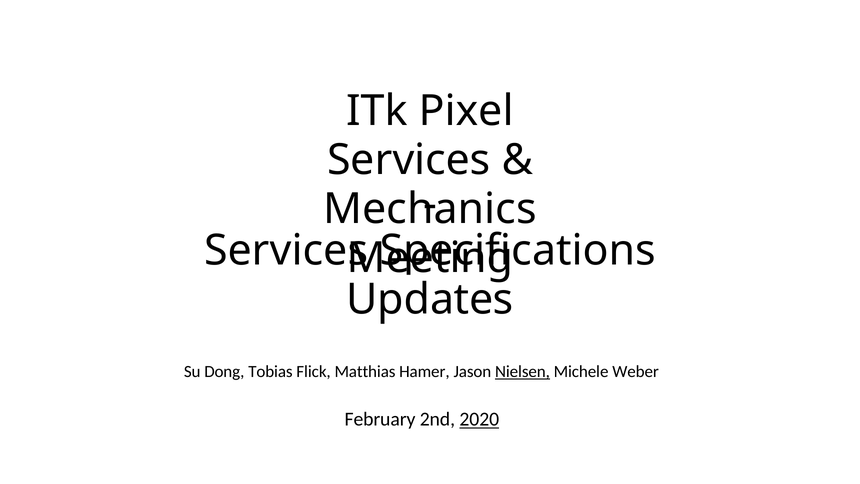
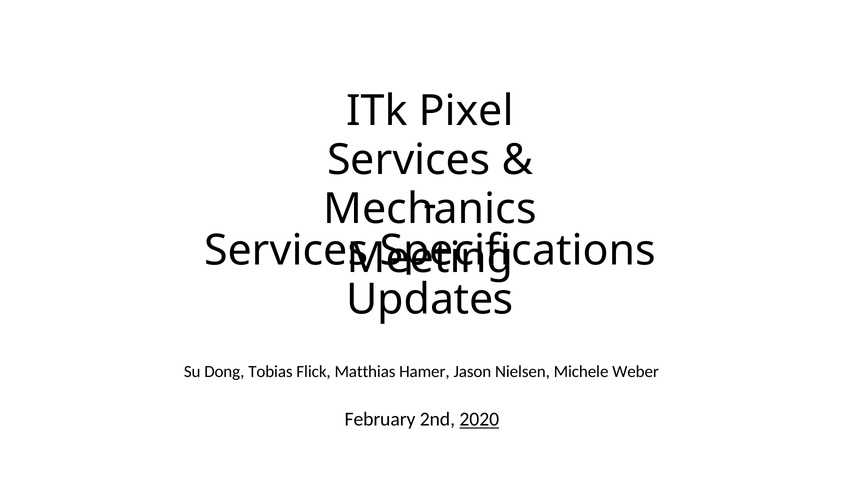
Nielsen underline: present -> none (522, 372)
